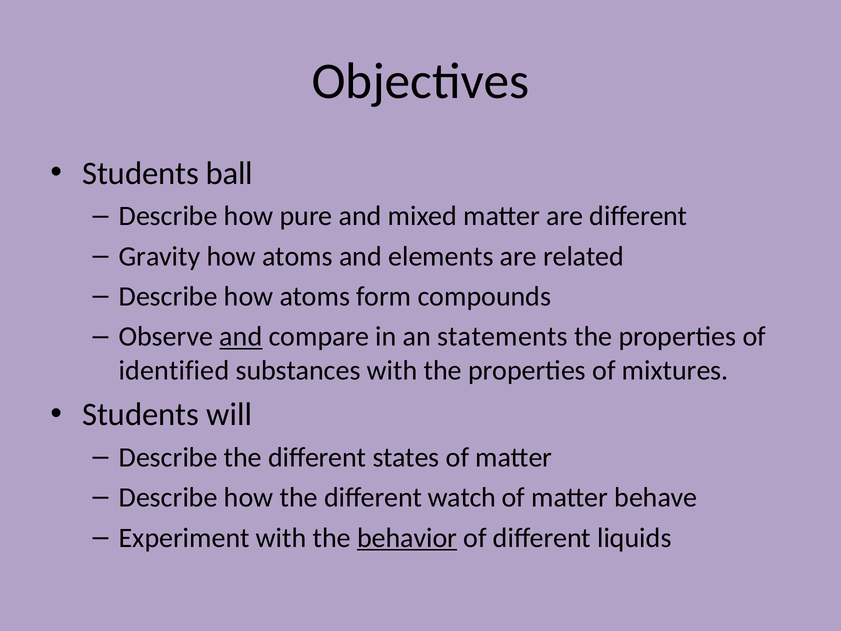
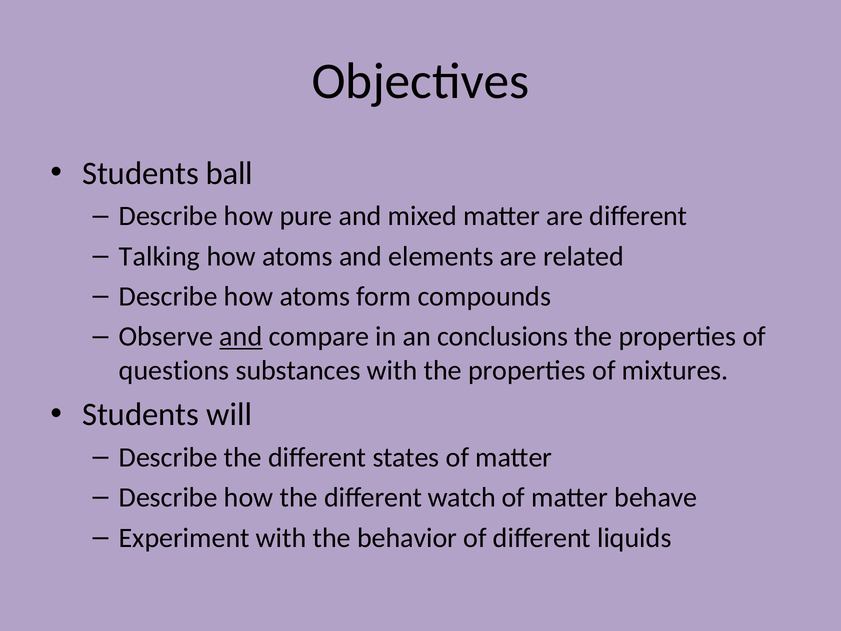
Gravity: Gravity -> Talking (159, 256)
statements: statements -> conclusions (503, 337)
identified: identified -> questions (174, 370)
behavior underline: present -> none (407, 538)
